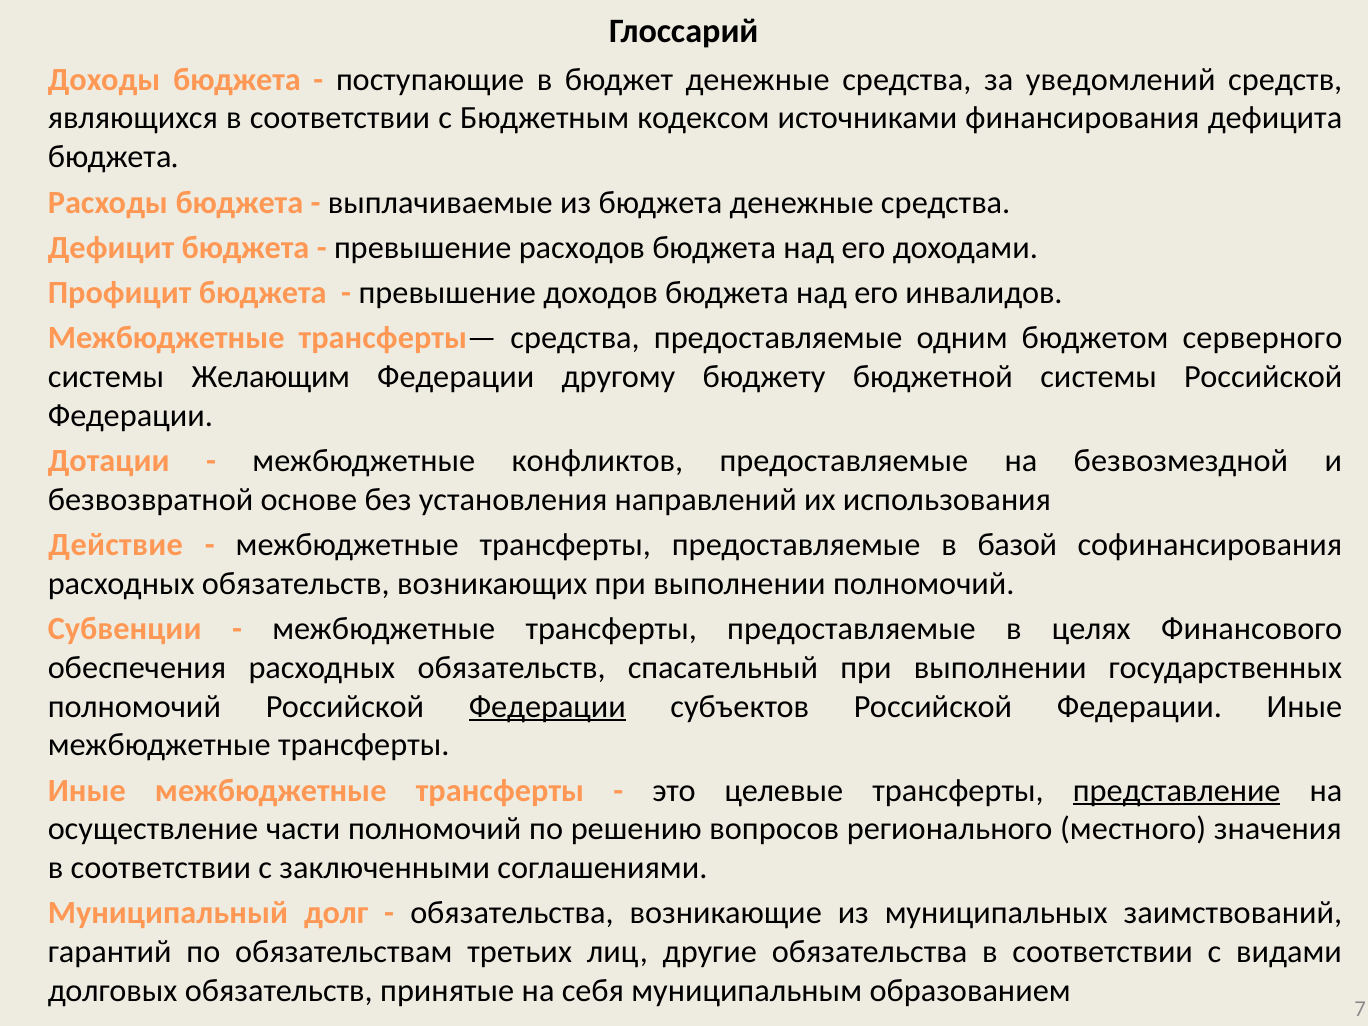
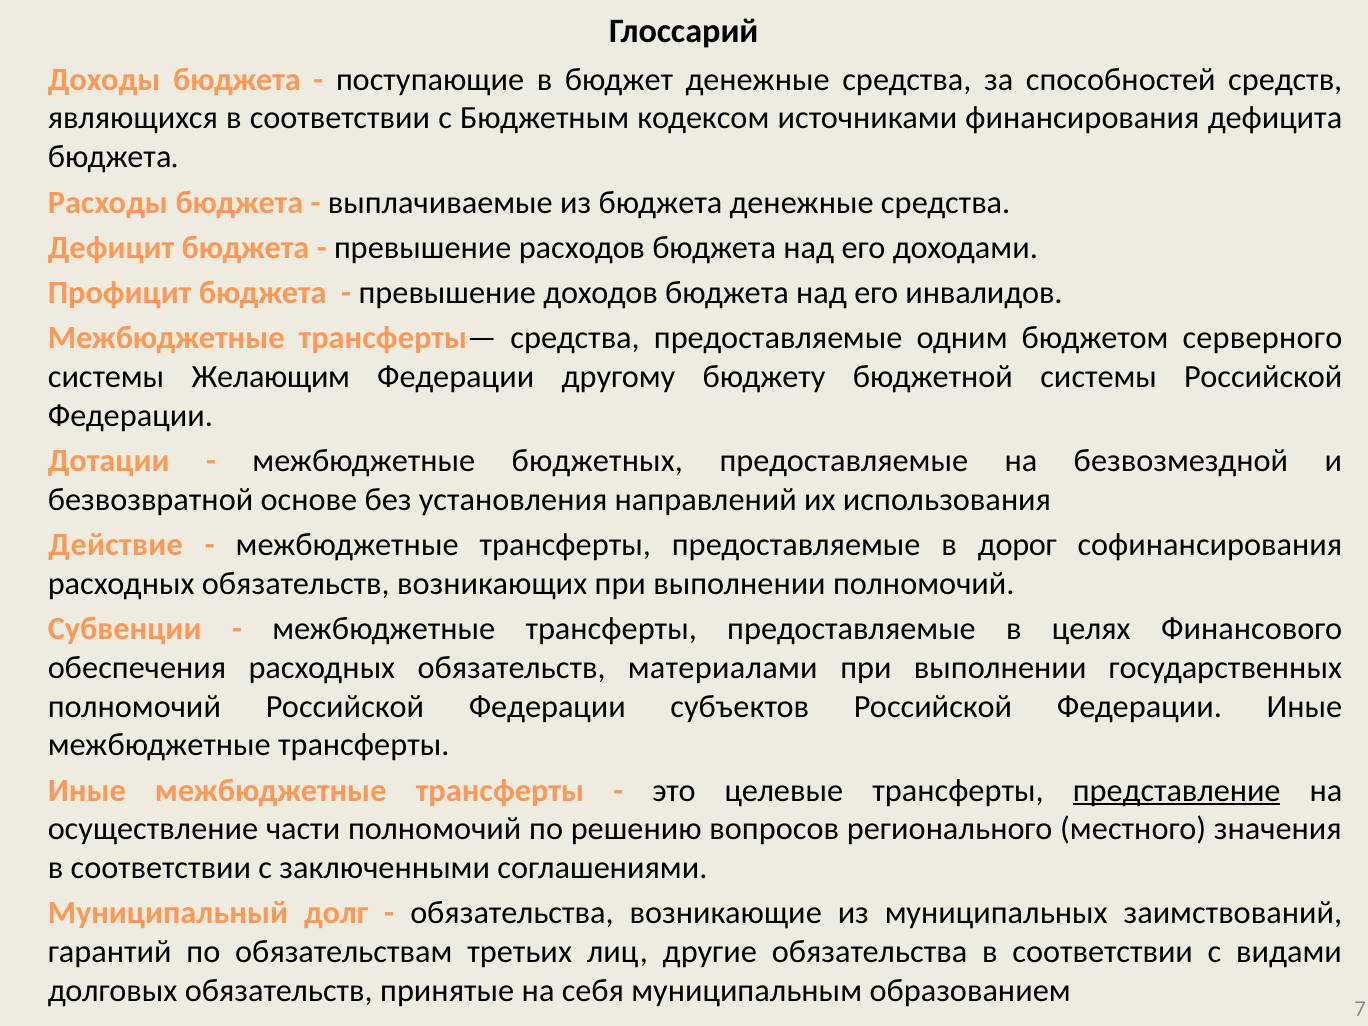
уведомлений: уведомлений -> способностей (1121, 80)
конфликтов: конфликтов -> бюджетных (597, 461)
базой: базой -> дорог (1017, 545)
спасательный: спасательный -> материалами (723, 668)
Федерации underline: present -> none (547, 706)
